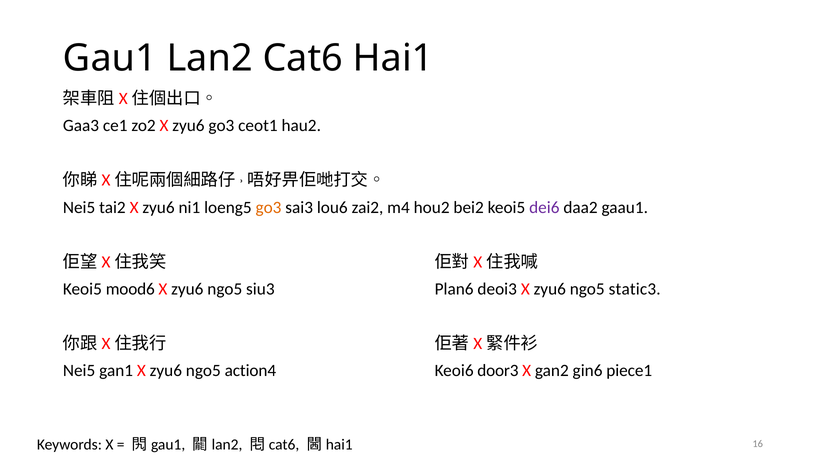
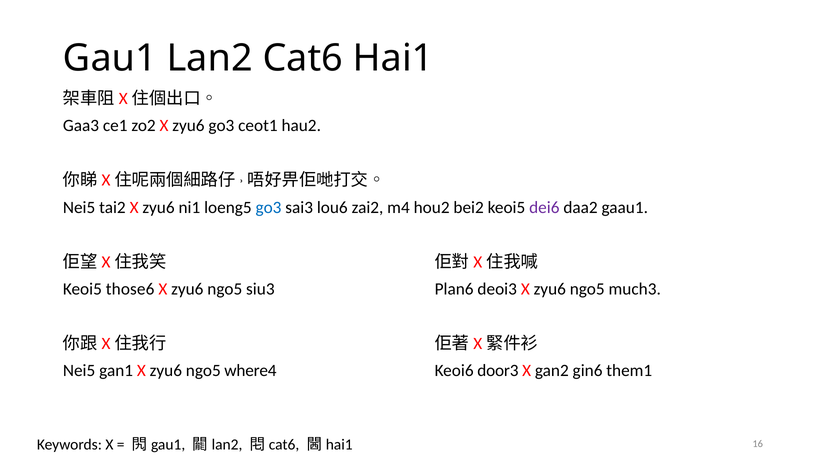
go3 colour: orange -> blue (269, 207)
mood6: mood6 -> those6 (130, 289)
static3: static3 -> much3 (635, 289)
action4: action4 -> where4 (250, 370)
piece1: piece1 -> them1 (629, 370)
